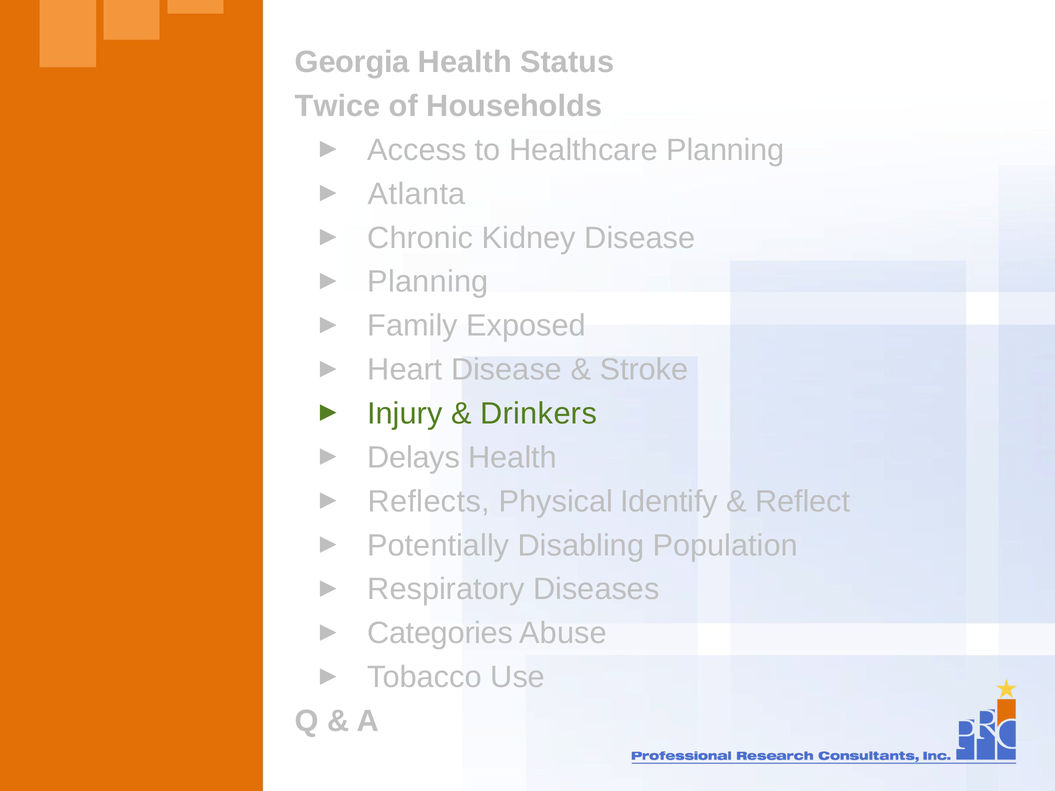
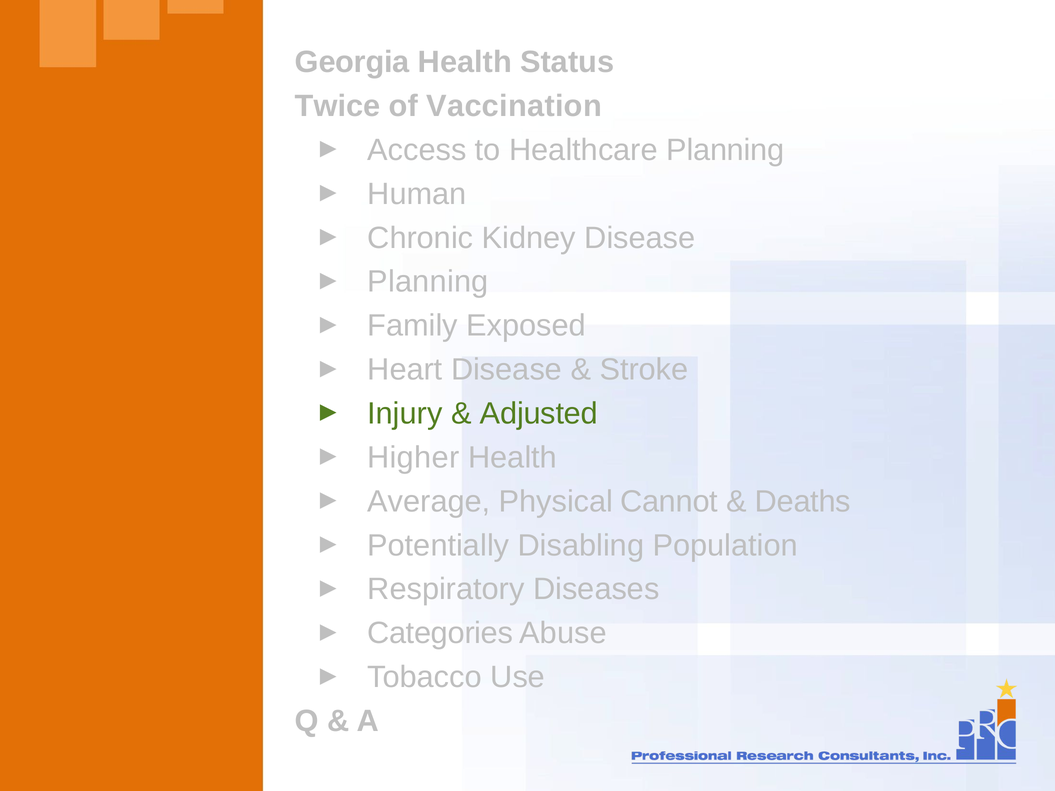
Households: Households -> Vaccination (514, 106)
Atlanta: Atlanta -> Human (417, 194)
Drinkers: Drinkers -> Adjusted (539, 414)
Delays: Delays -> Higher (413, 458)
Reflects: Reflects -> Average (429, 502)
Identify: Identify -> Cannot (669, 502)
Reflect: Reflect -> Deaths (803, 502)
